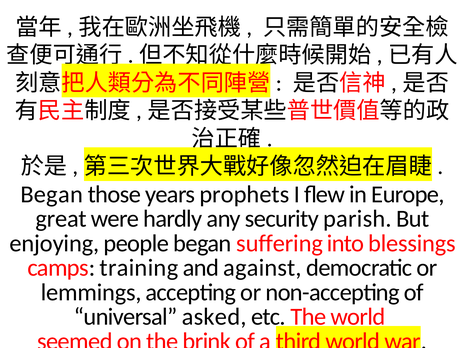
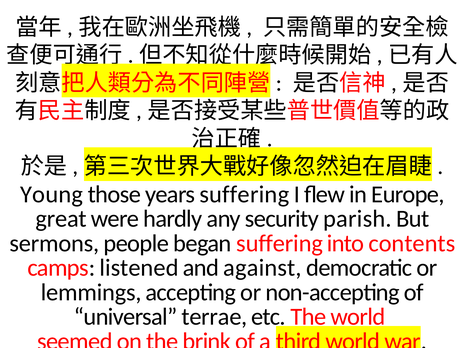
Began: Began -> Young (52, 194)
years prophets: prophets -> suffering (244, 194)
enjoying: enjoying -> sermons (54, 243)
blessings: blessings -> contents (412, 243)
training: training -> listened (139, 268)
asked: asked -> terrae (214, 317)
